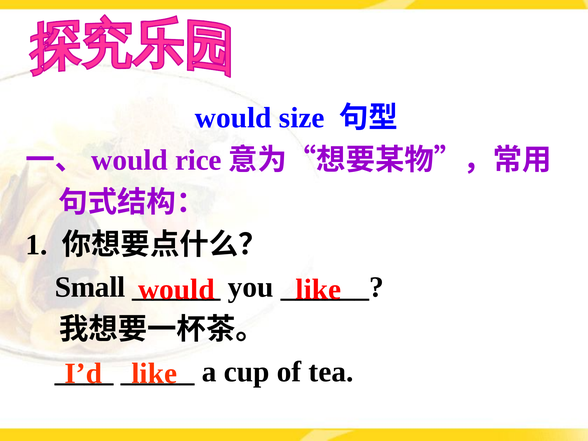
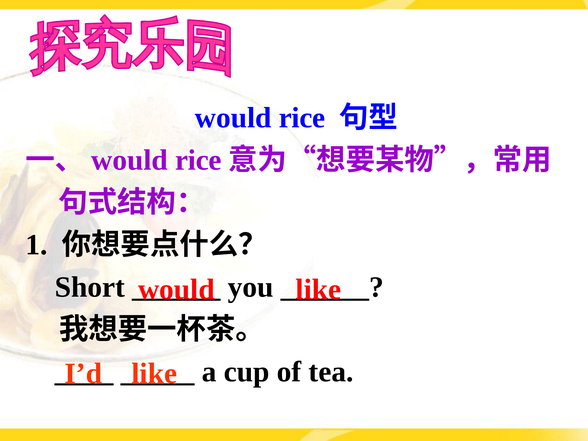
size: size -> rice (302, 118)
Small: Small -> Short (90, 287)
